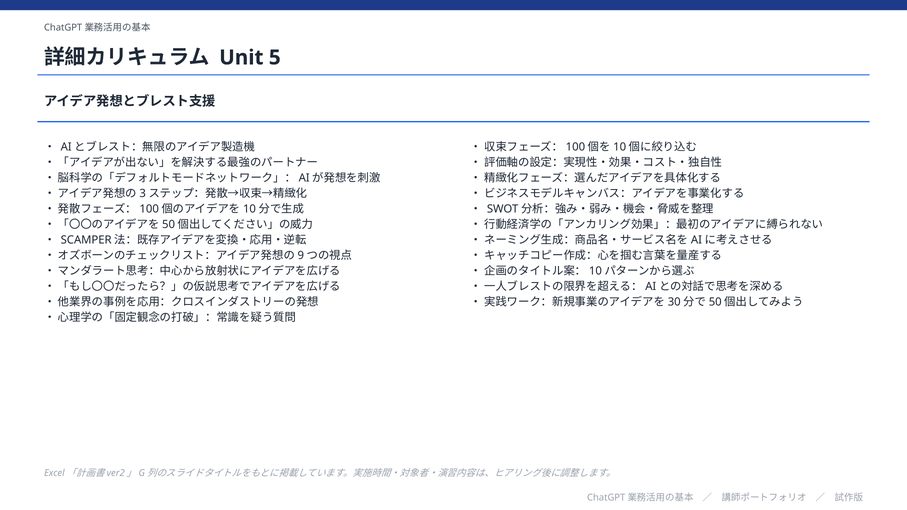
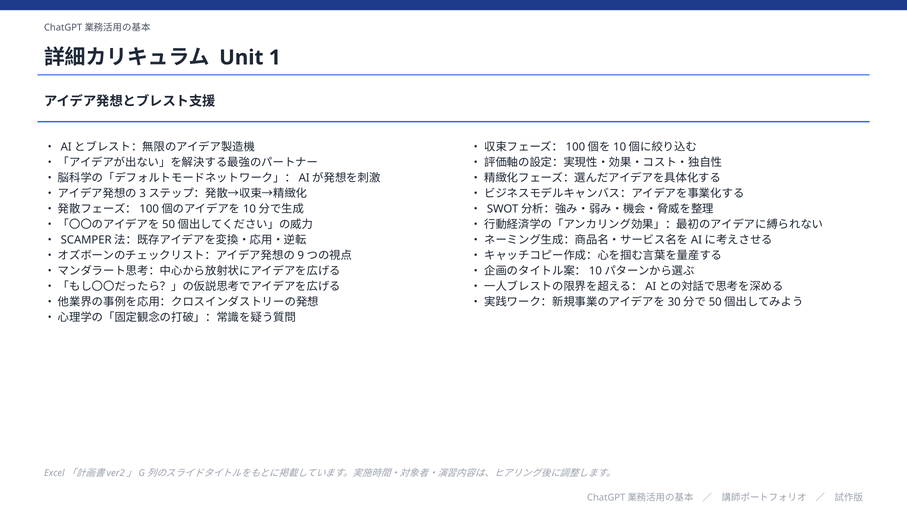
5: 5 -> 1 (275, 58)
